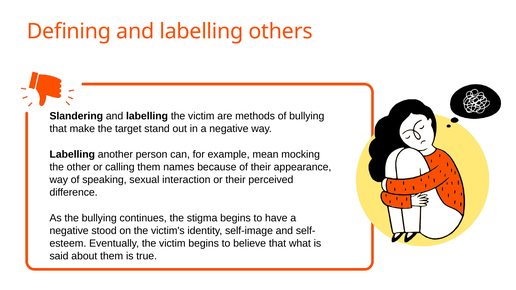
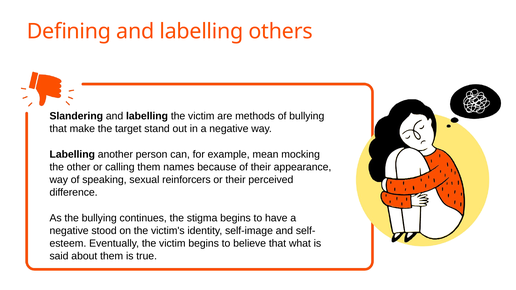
interaction: interaction -> reinforcers (186, 180)
